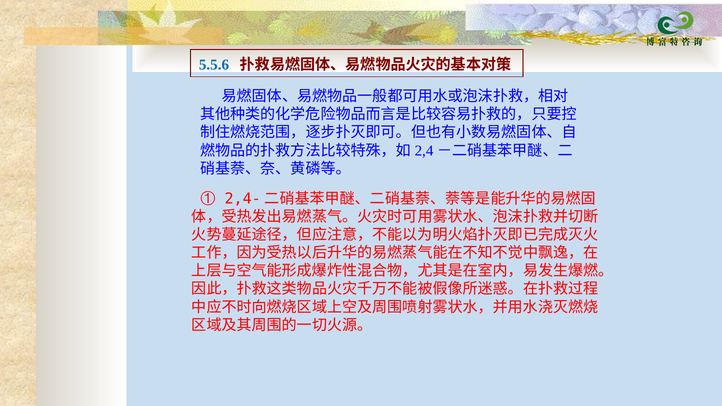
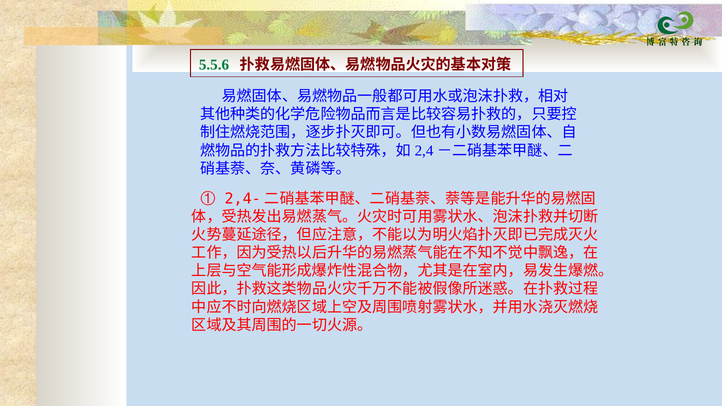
5.5.6 colour: blue -> green (214, 65)
